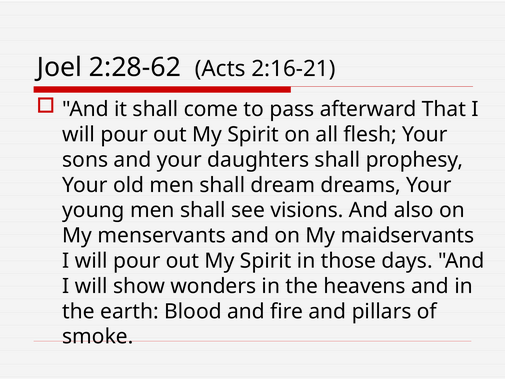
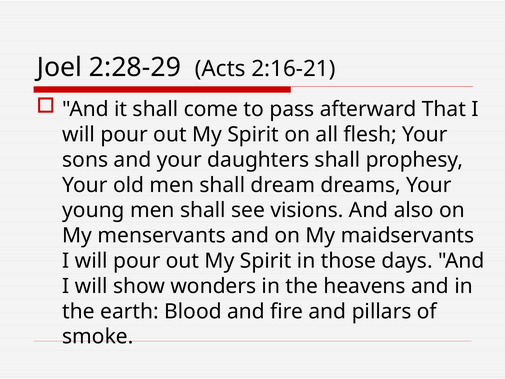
2:28-62: 2:28-62 -> 2:28-29 (135, 67)
